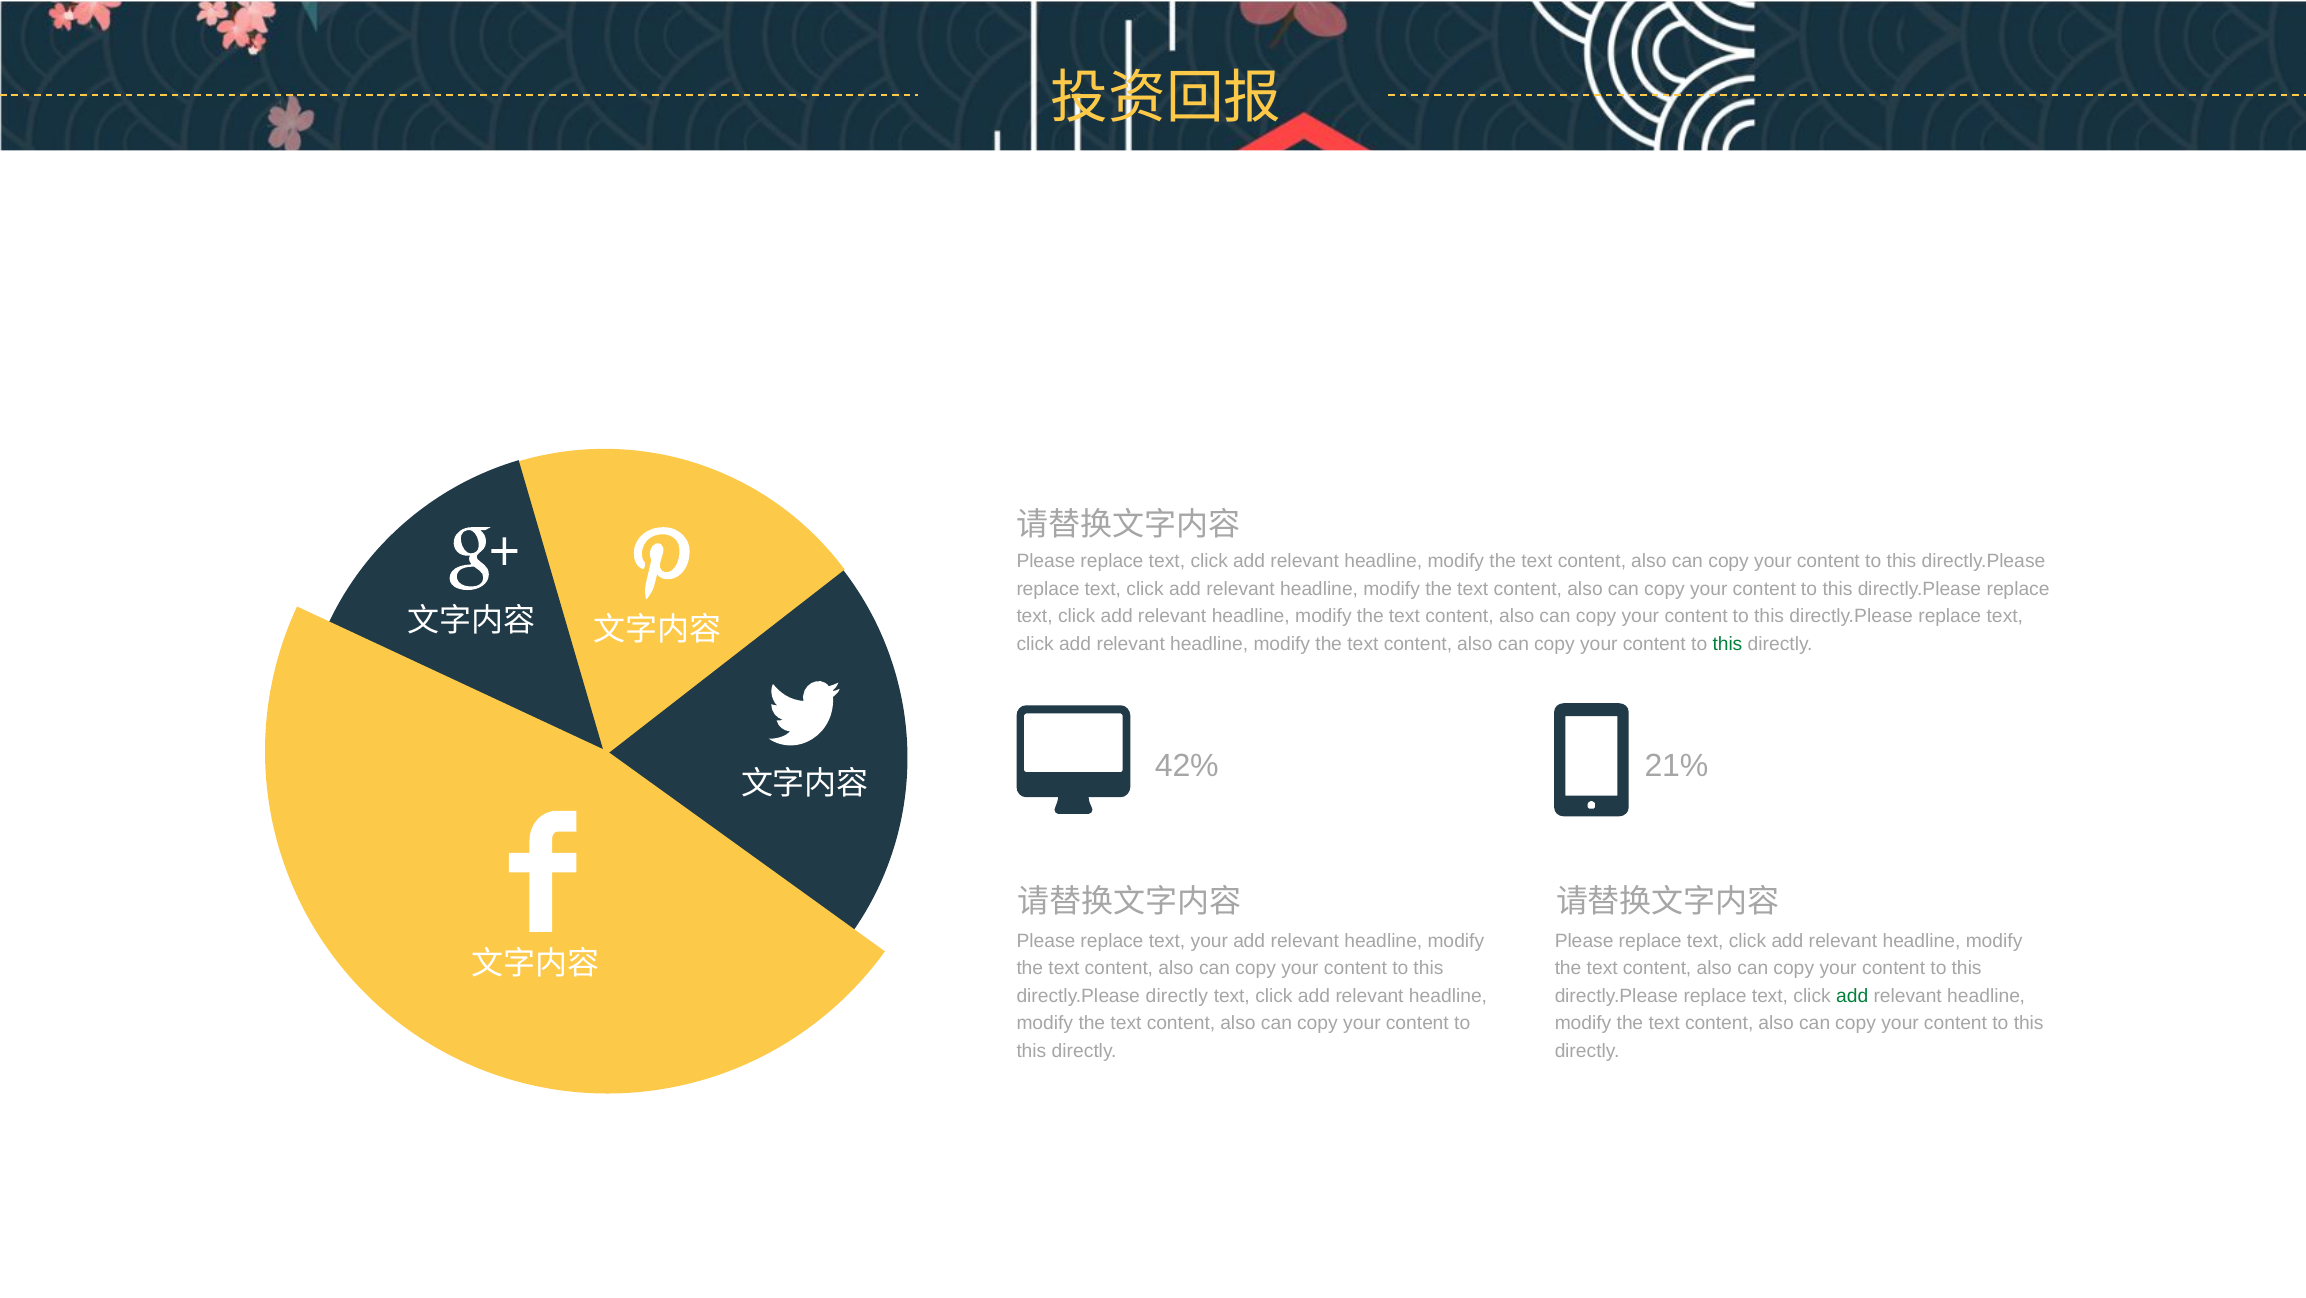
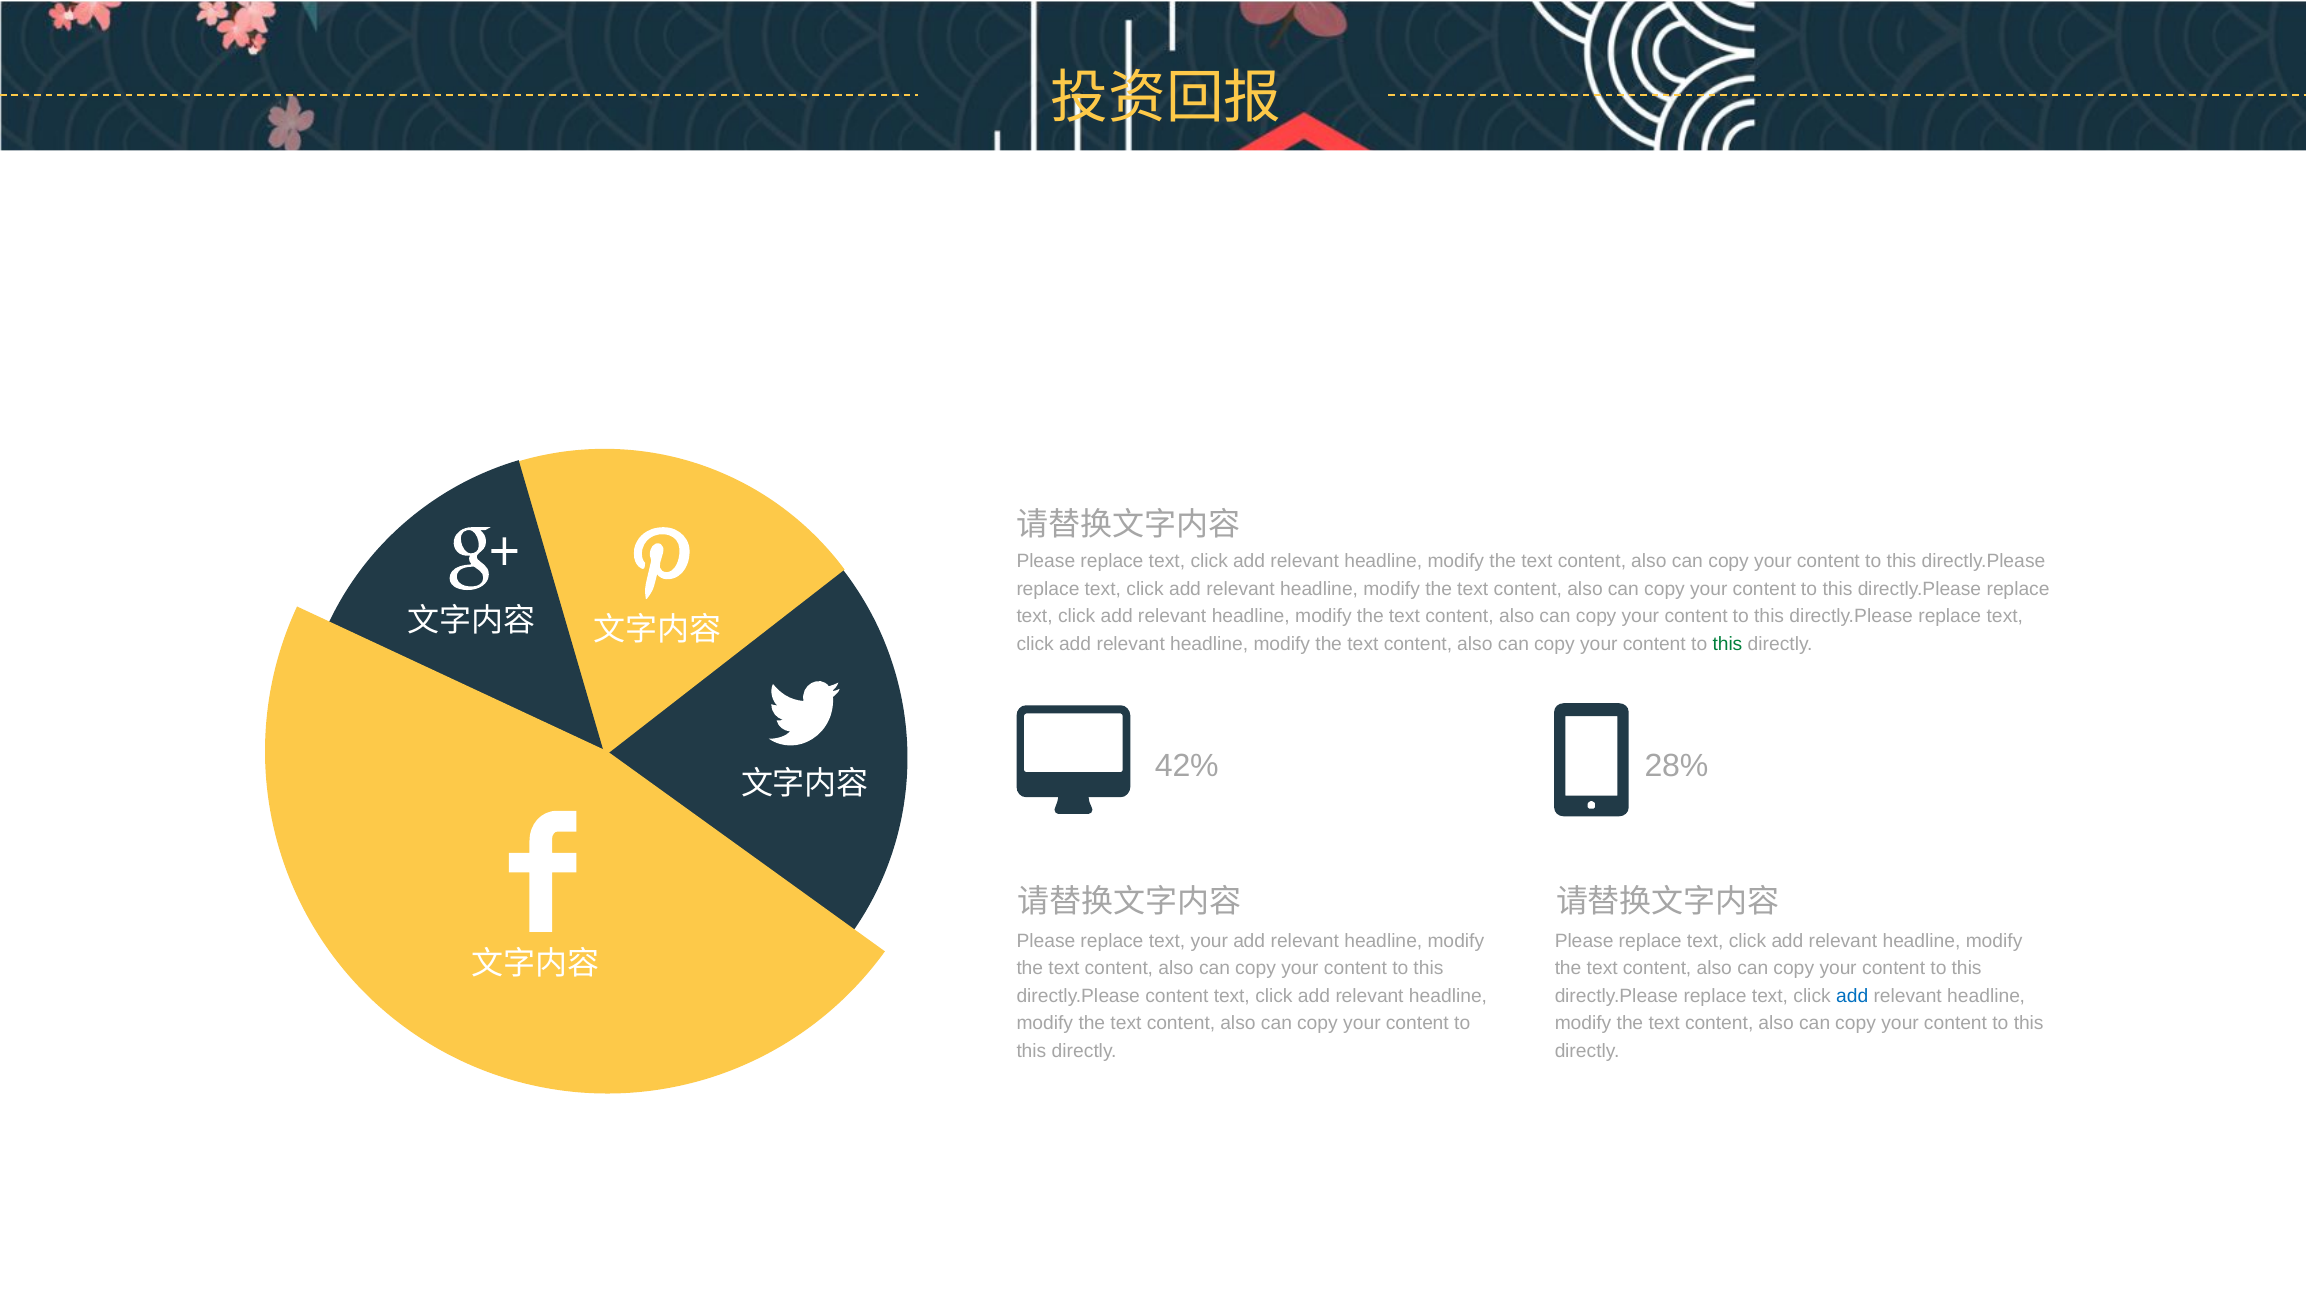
21%: 21% -> 28% (1676, 765)
directly.Please directly: directly -> content (1177, 996)
add colour: green -> blue (1852, 996)
